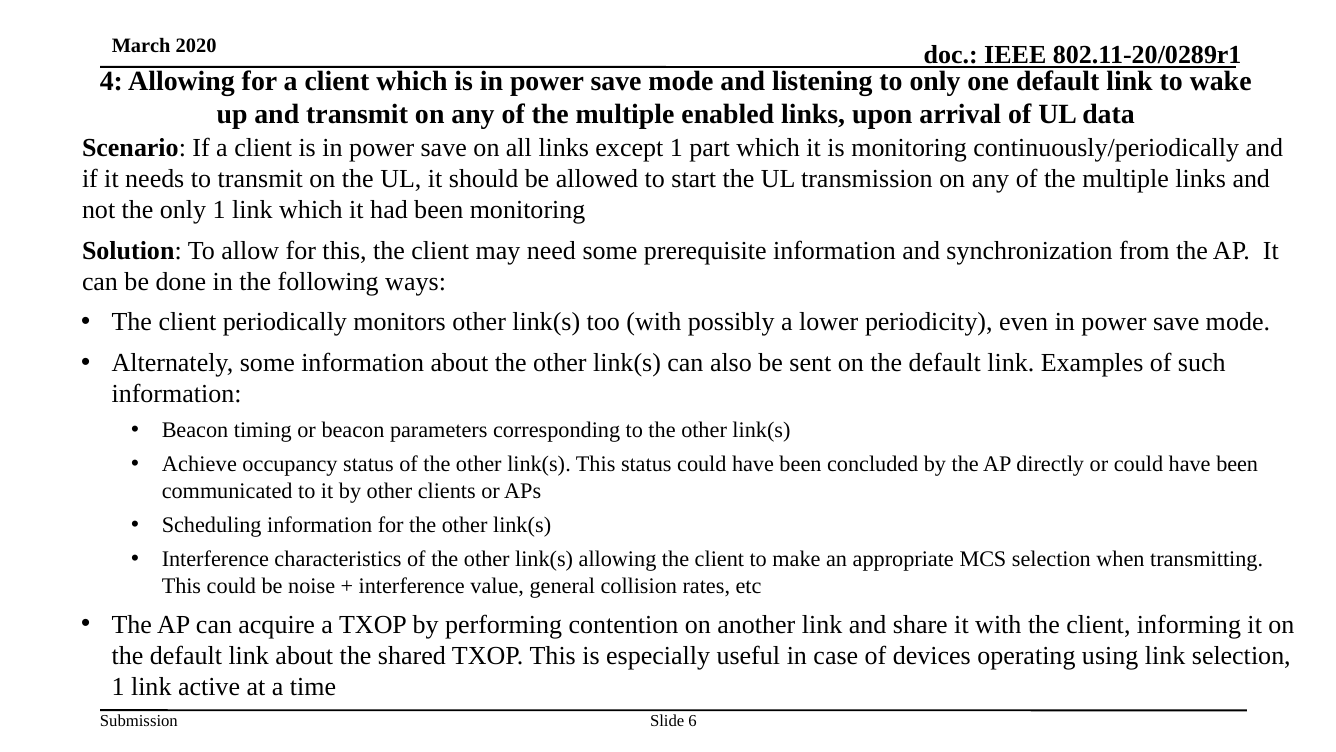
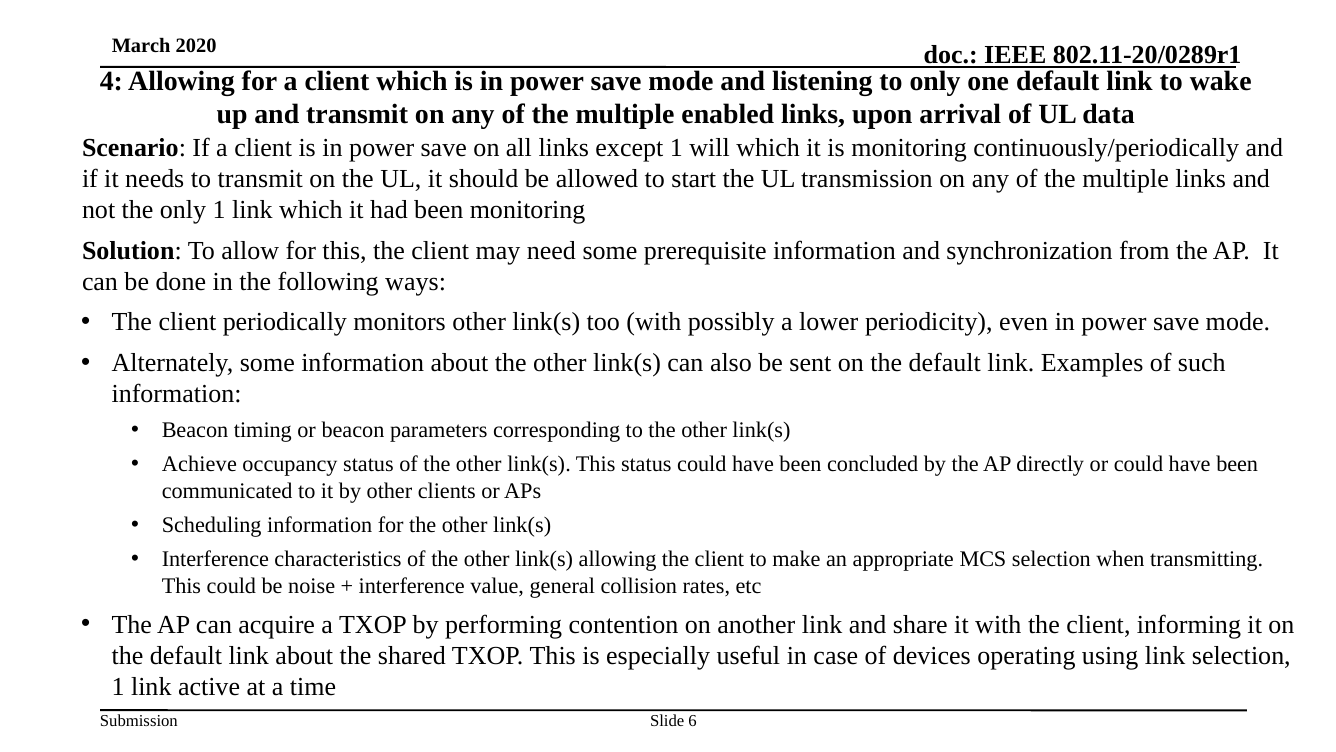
part: part -> will (710, 148)
